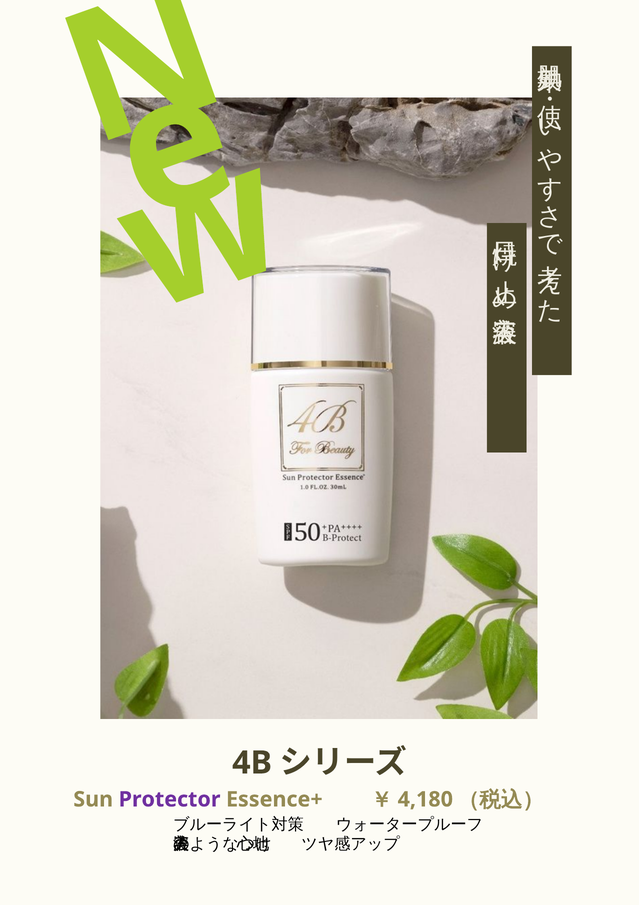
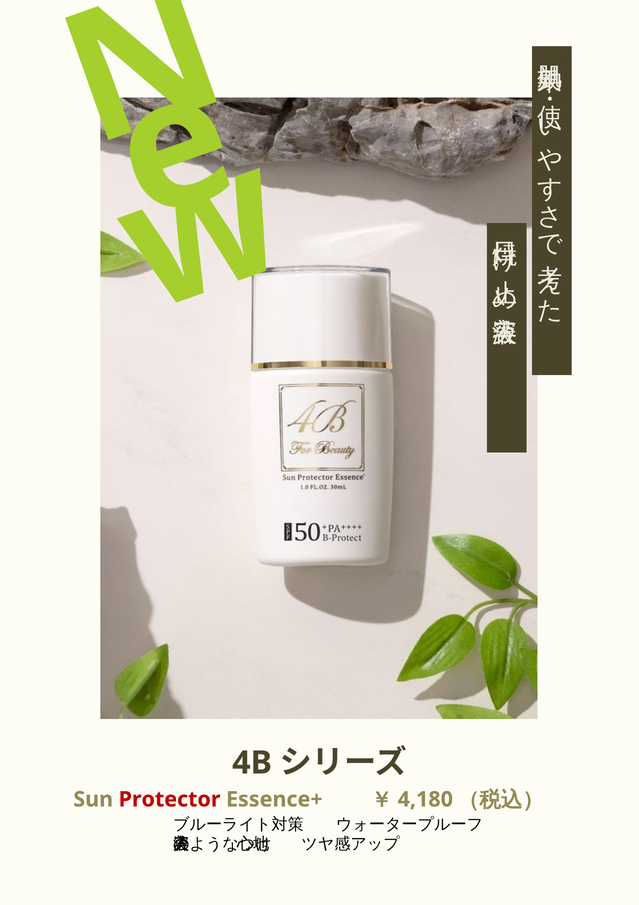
Protector colour: purple -> red (170, 799)
